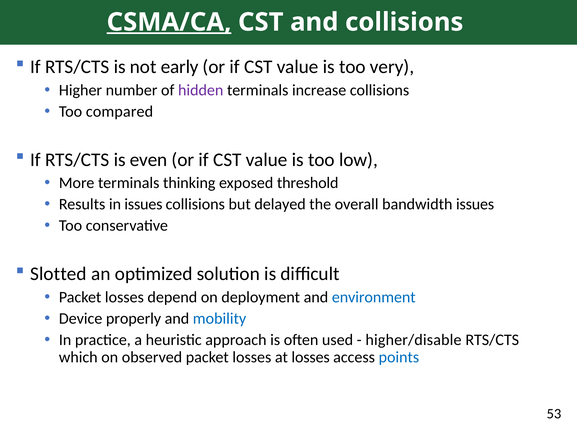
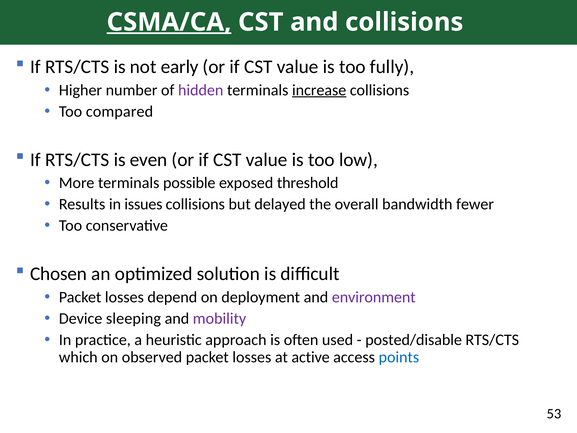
very: very -> fully (392, 67)
increase underline: none -> present (319, 90)
thinking: thinking -> possible (189, 183)
bandwidth issues: issues -> fewer (475, 204)
Slotted: Slotted -> Chosen (59, 274)
environment colour: blue -> purple (374, 297)
properly: properly -> sleeping (133, 318)
mobility colour: blue -> purple (220, 318)
higher/disable: higher/disable -> posted/disable (414, 340)
at losses: losses -> active (311, 357)
